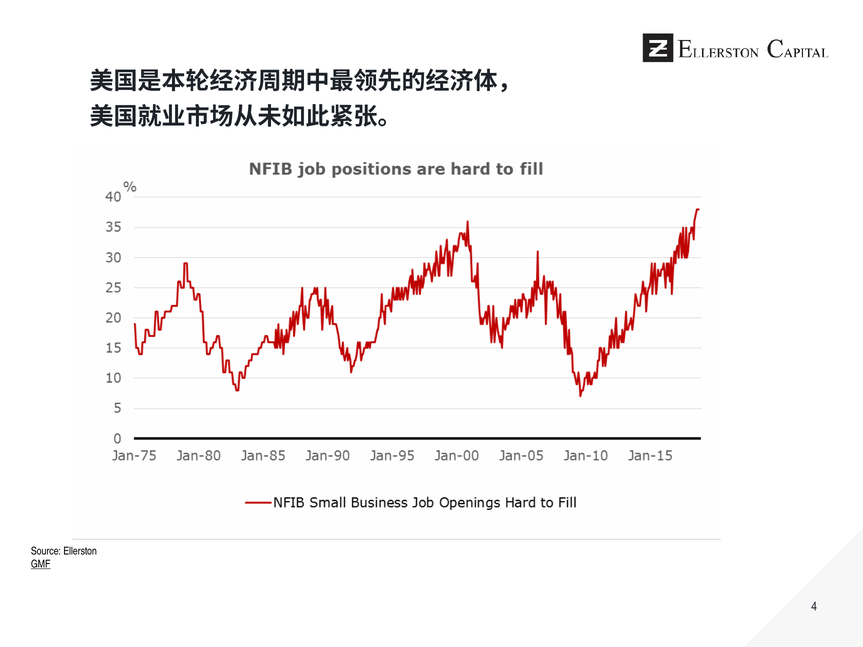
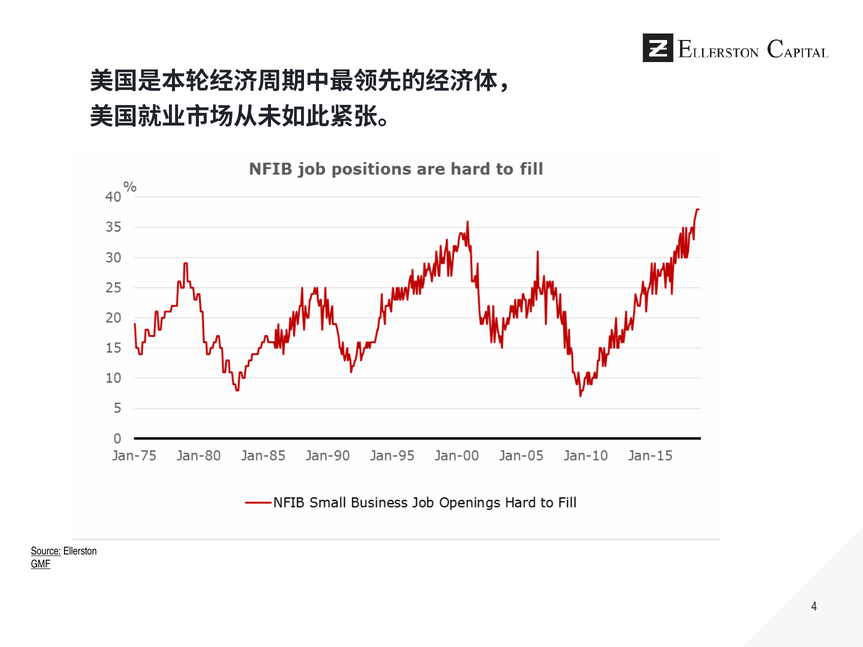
Source underline: none -> present (46, 551)
